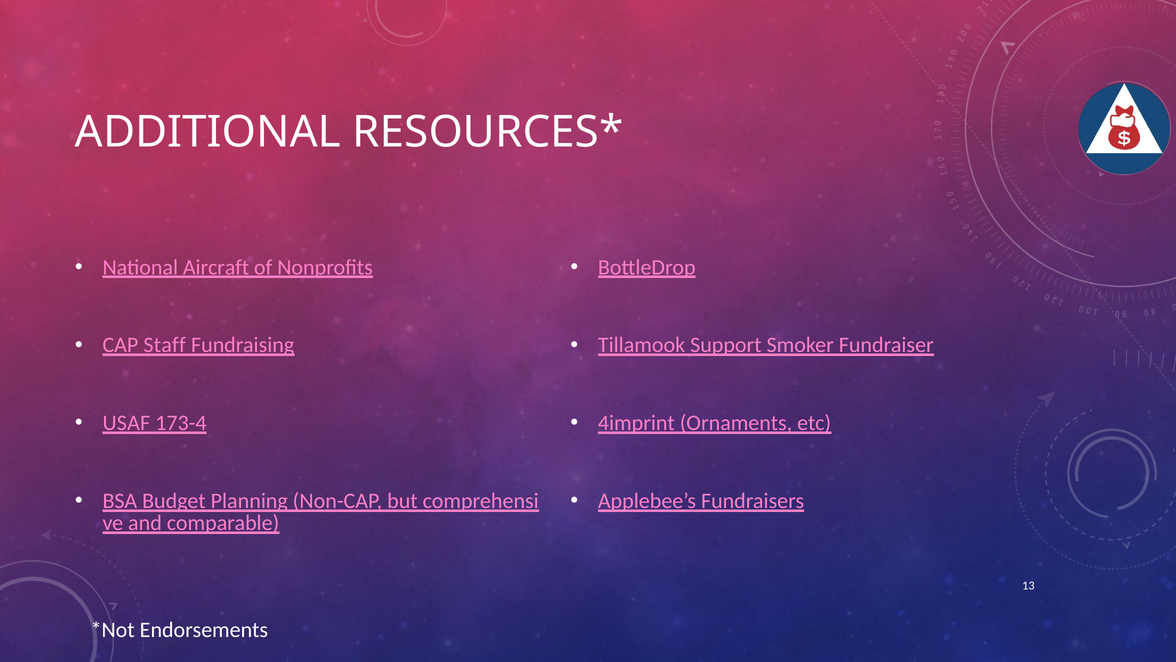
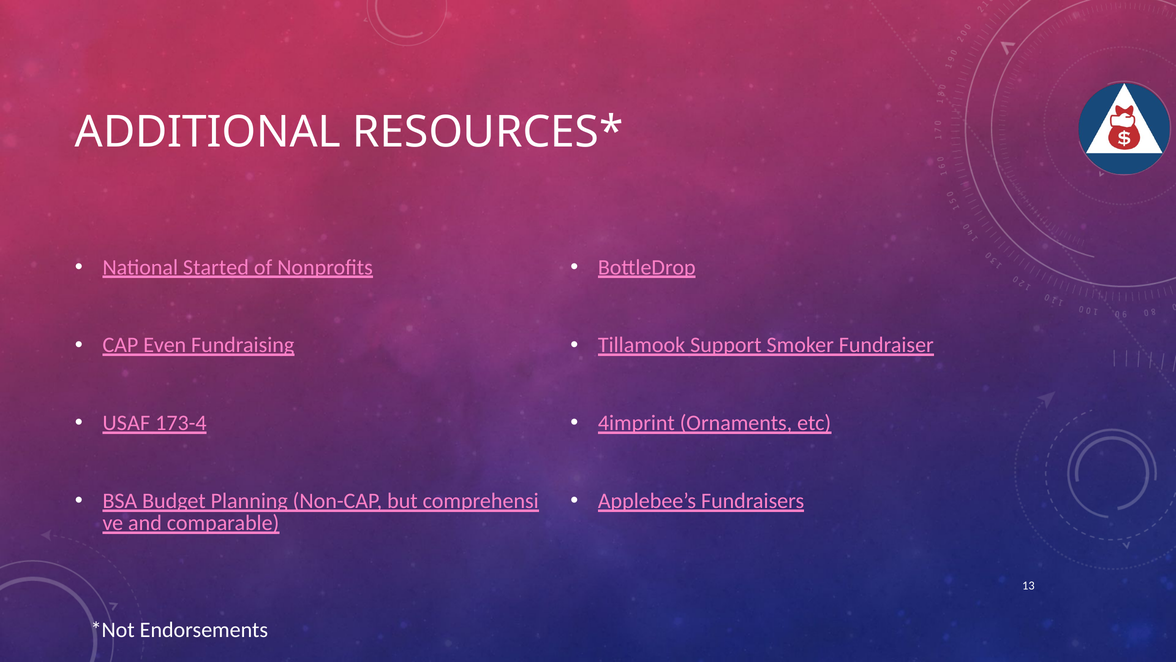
Aircraft: Aircraft -> Started (216, 267)
Staff: Staff -> Even (165, 345)
